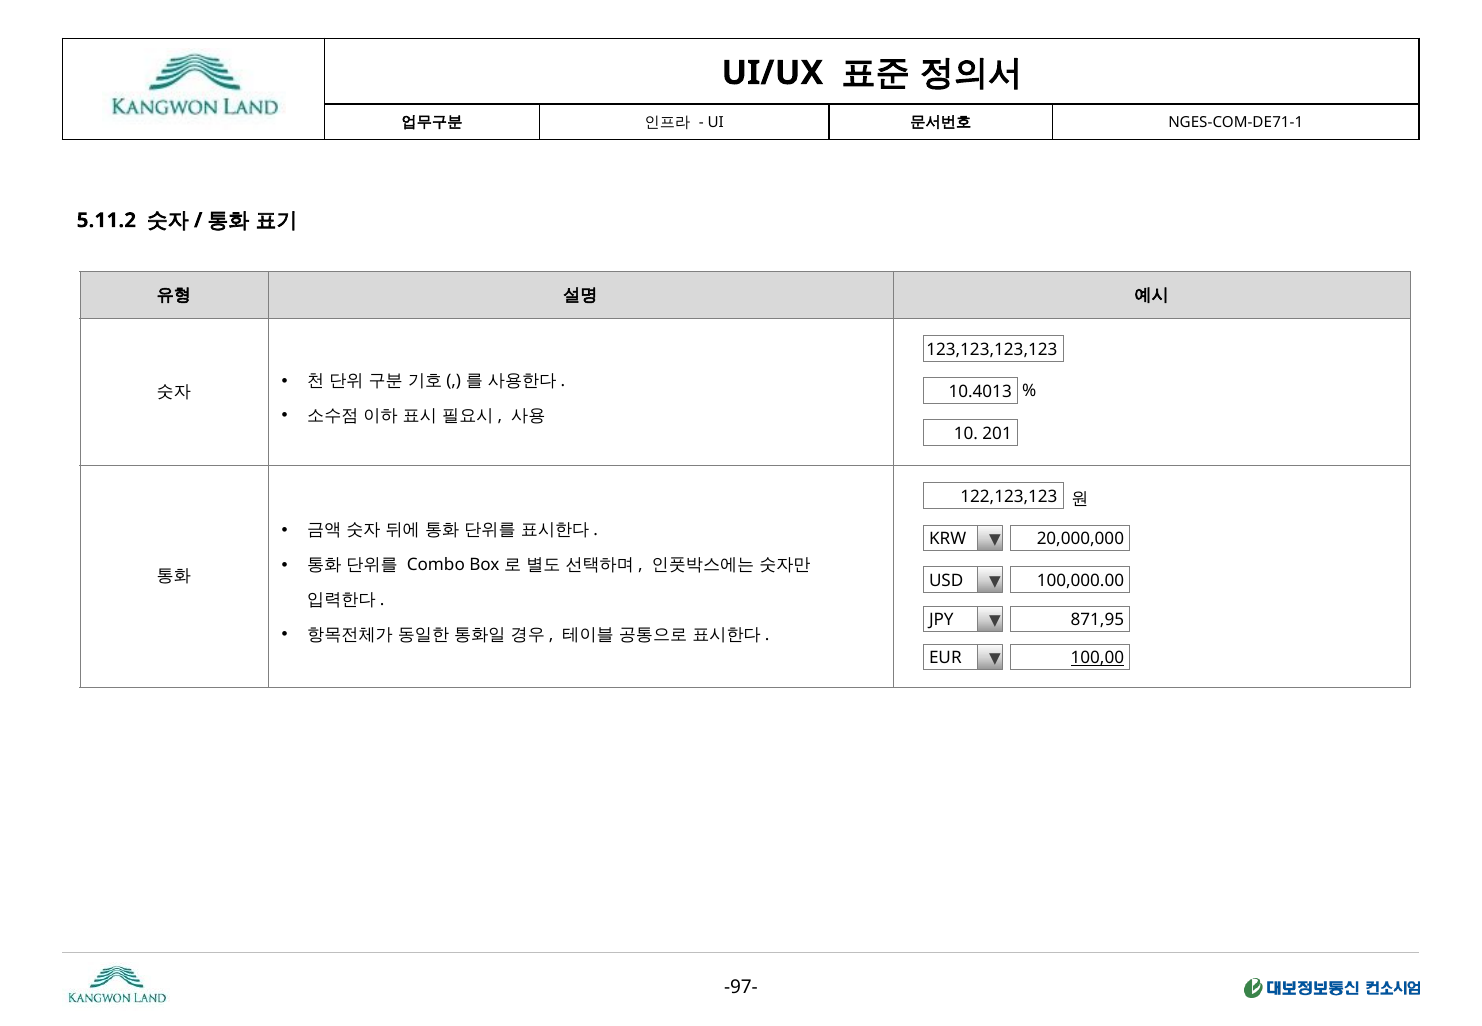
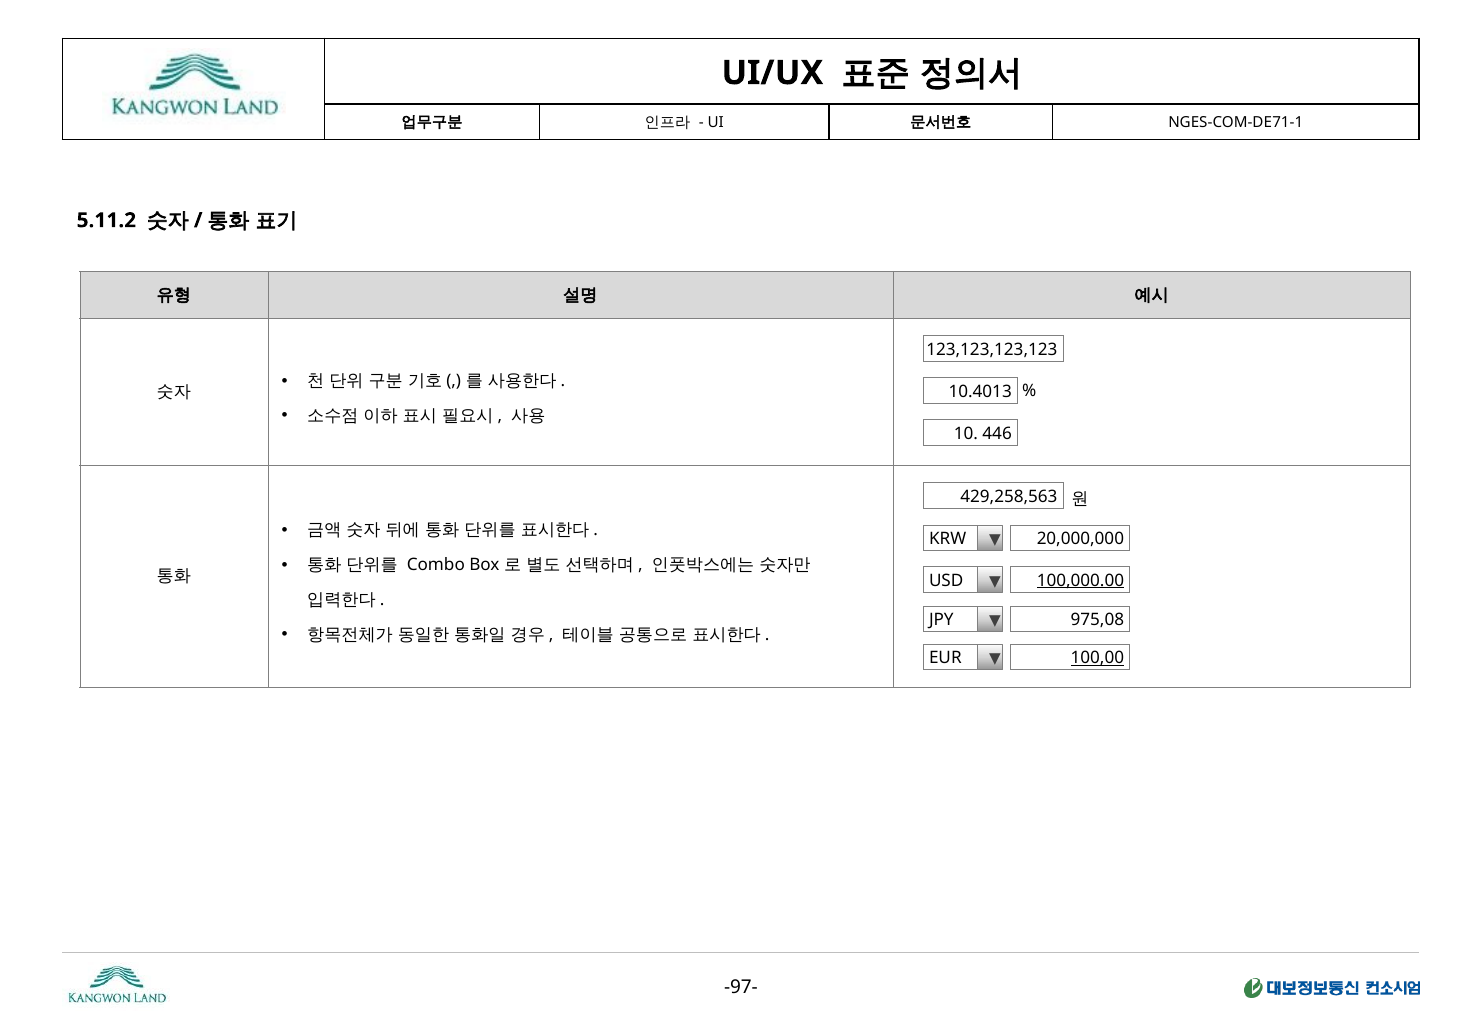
201: 201 -> 446 (997, 434)
122,123,123: 122,123,123 -> 429,258,563 (1009, 496)
100,000.00 underline: none -> present (1080, 581)
871,95: 871,95 -> 975,08 (1097, 620)
